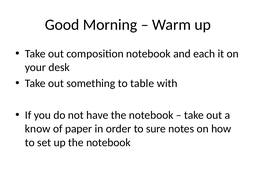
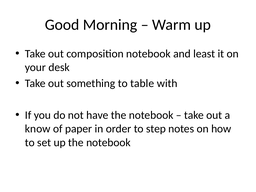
each: each -> least (204, 54)
sure: sure -> step (156, 129)
